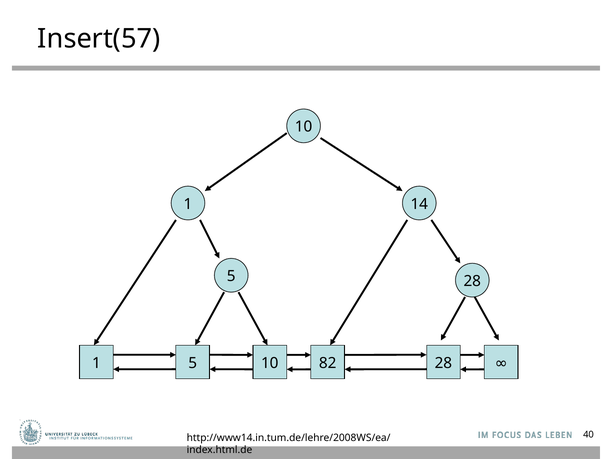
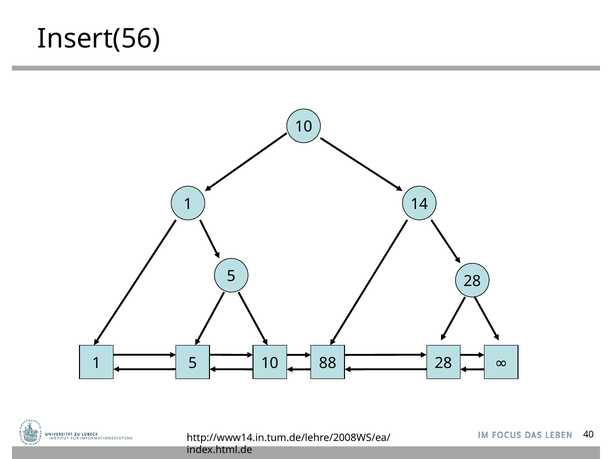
Insert(57: Insert(57 -> Insert(56 (99, 39)
82: 82 -> 88 (328, 363)
